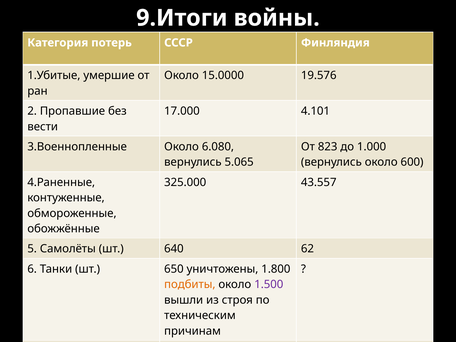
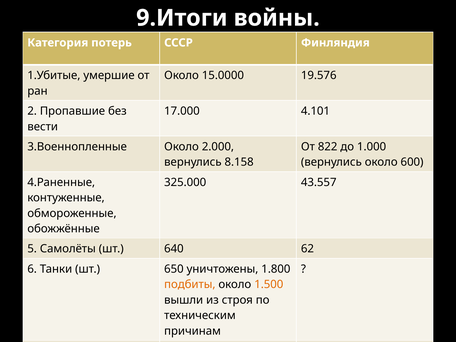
6.080: 6.080 -> 2.000 (218, 147)
823: 823 -> 822 (328, 147)
5.065: 5.065 -> 8.158 (239, 162)
1.500 colour: purple -> orange (269, 284)
